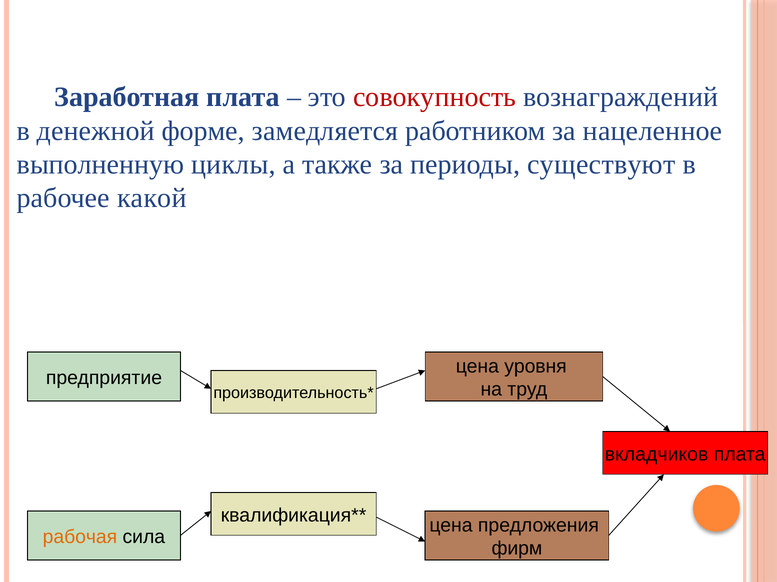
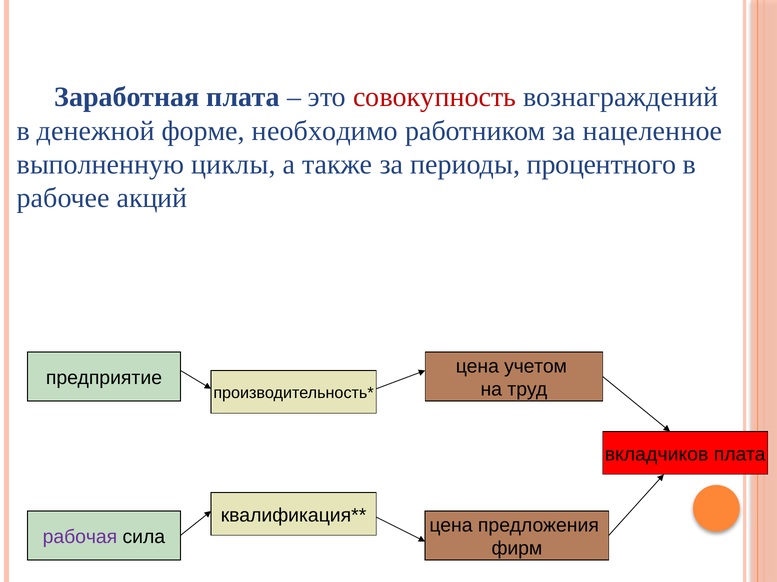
замедляется: замедляется -> необходимо (325, 131)
существуют: существуют -> процентного (602, 165)
какой: какой -> акций (152, 198)
уровня: уровня -> учетом (536, 367)
рабочая colour: orange -> purple (80, 537)
